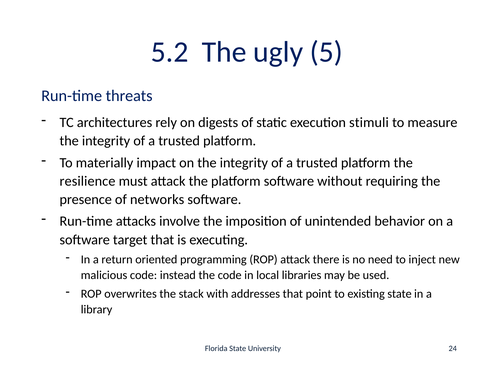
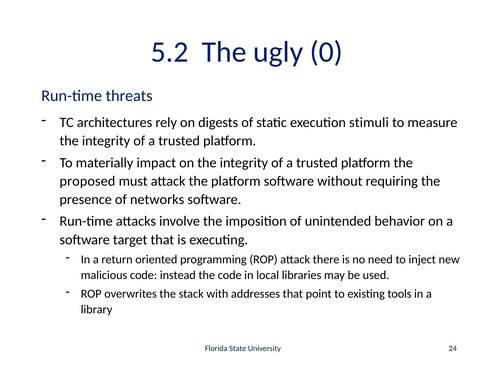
5: 5 -> 0 (326, 52)
resilience: resilience -> proposed (87, 181)
existing state: state -> tools (400, 293)
